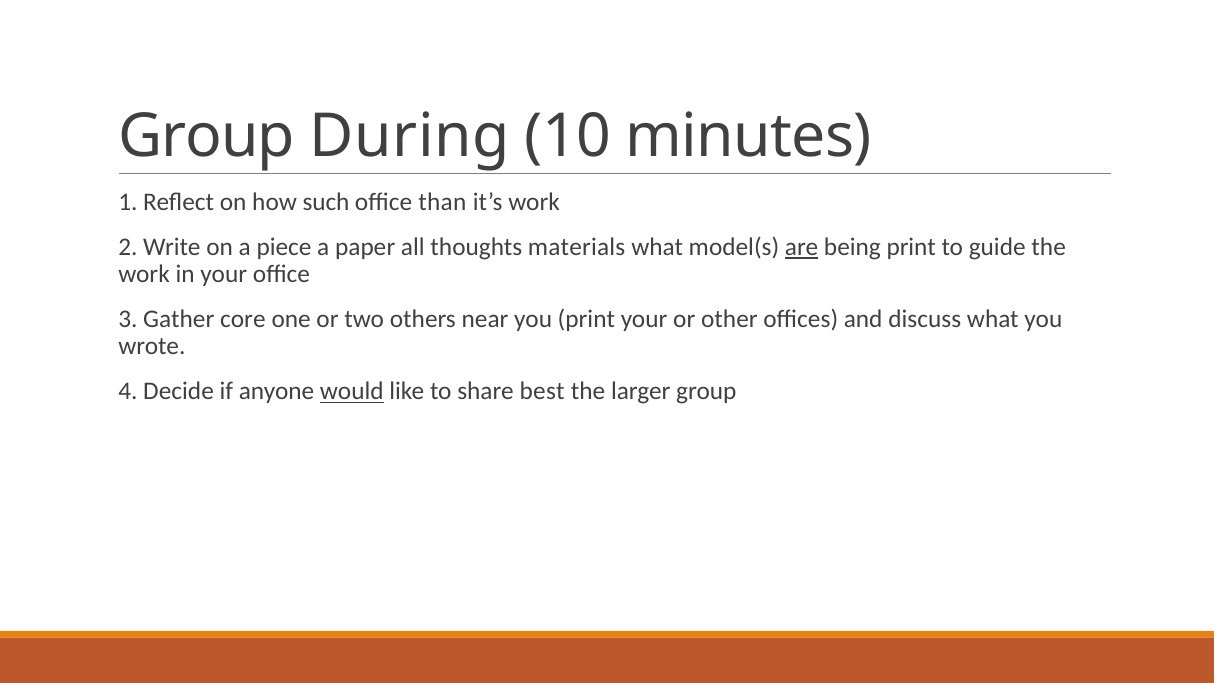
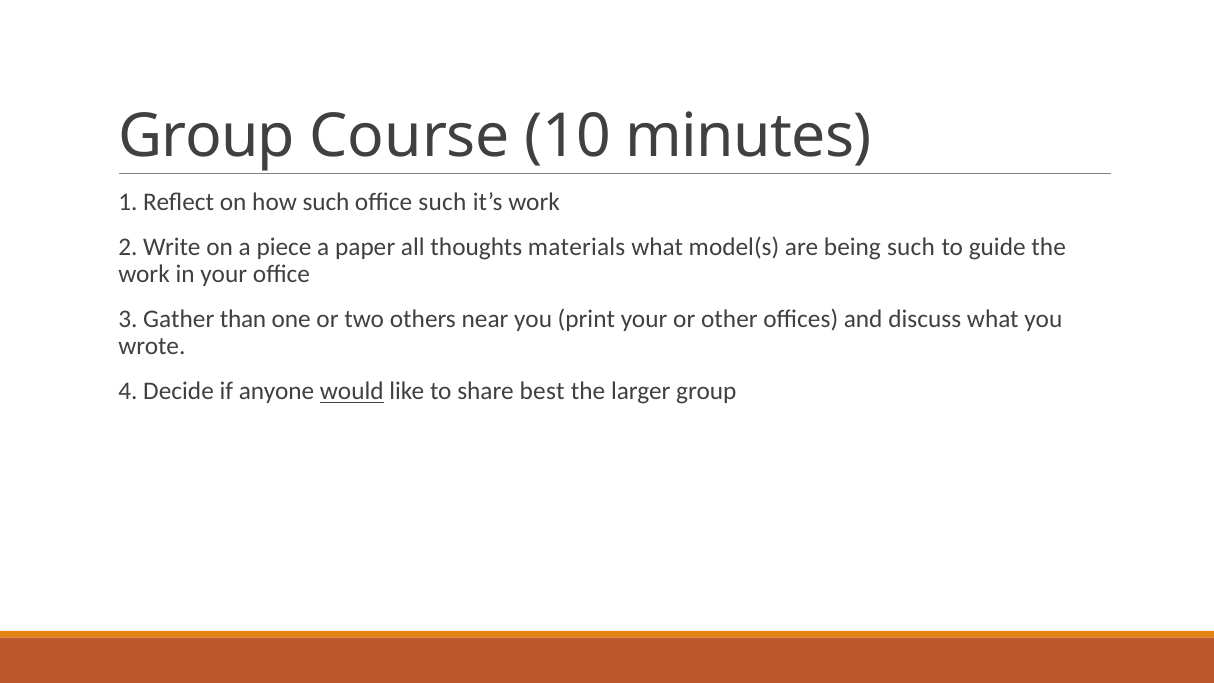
During: During -> Course (410, 136)
office than: than -> such (442, 202)
are underline: present -> none (802, 247)
being print: print -> such (911, 247)
core: core -> than (243, 319)
